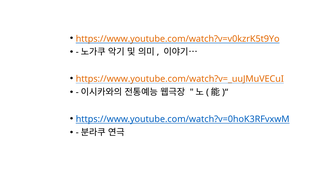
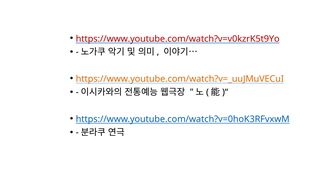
https://www.youtube.com/watch?v=v0kzrK5t9Yo colour: orange -> red (178, 39)
